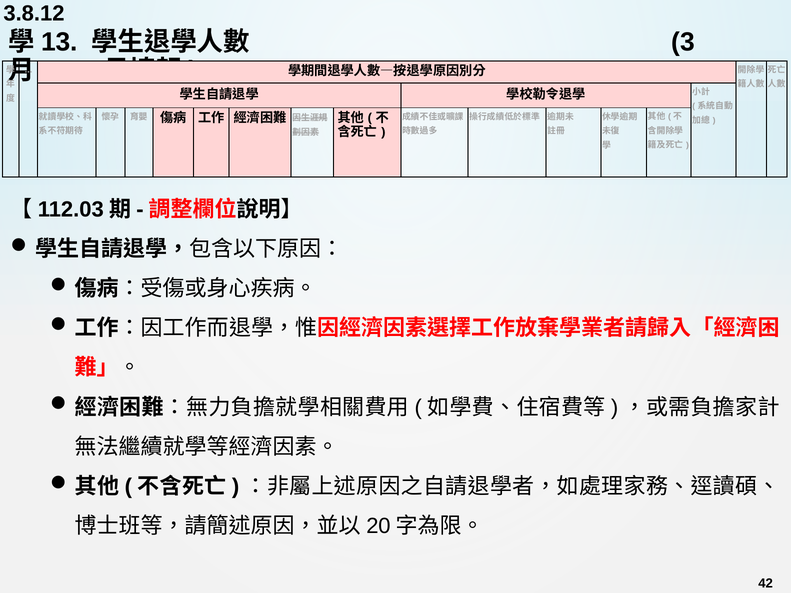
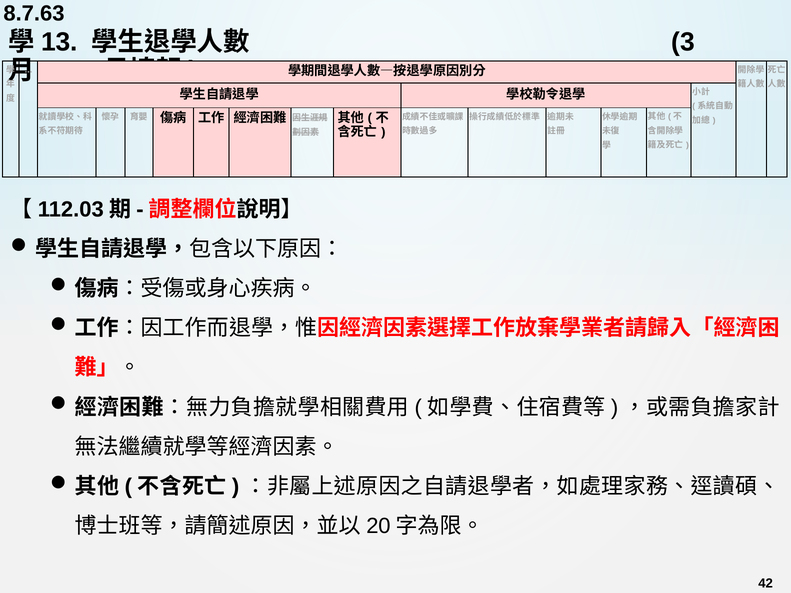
3.8.12: 3.8.12 -> 8.7.63 (34, 13)
